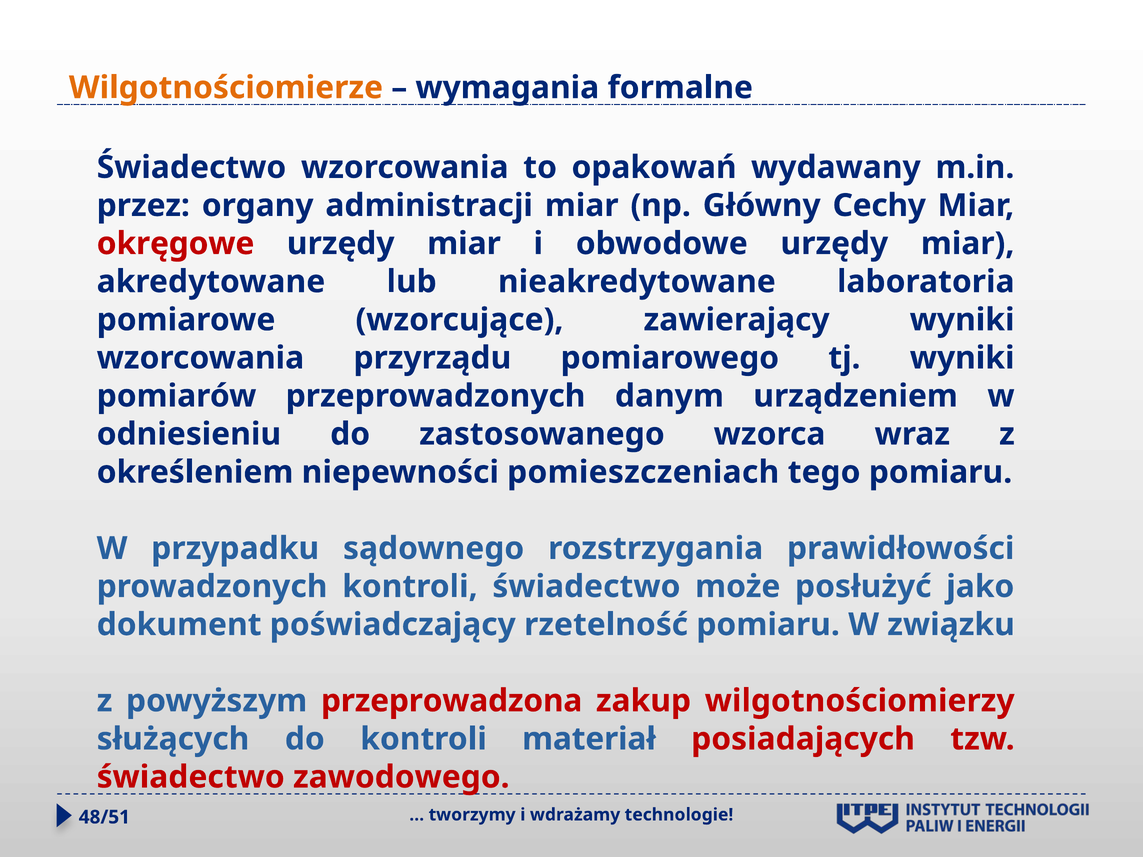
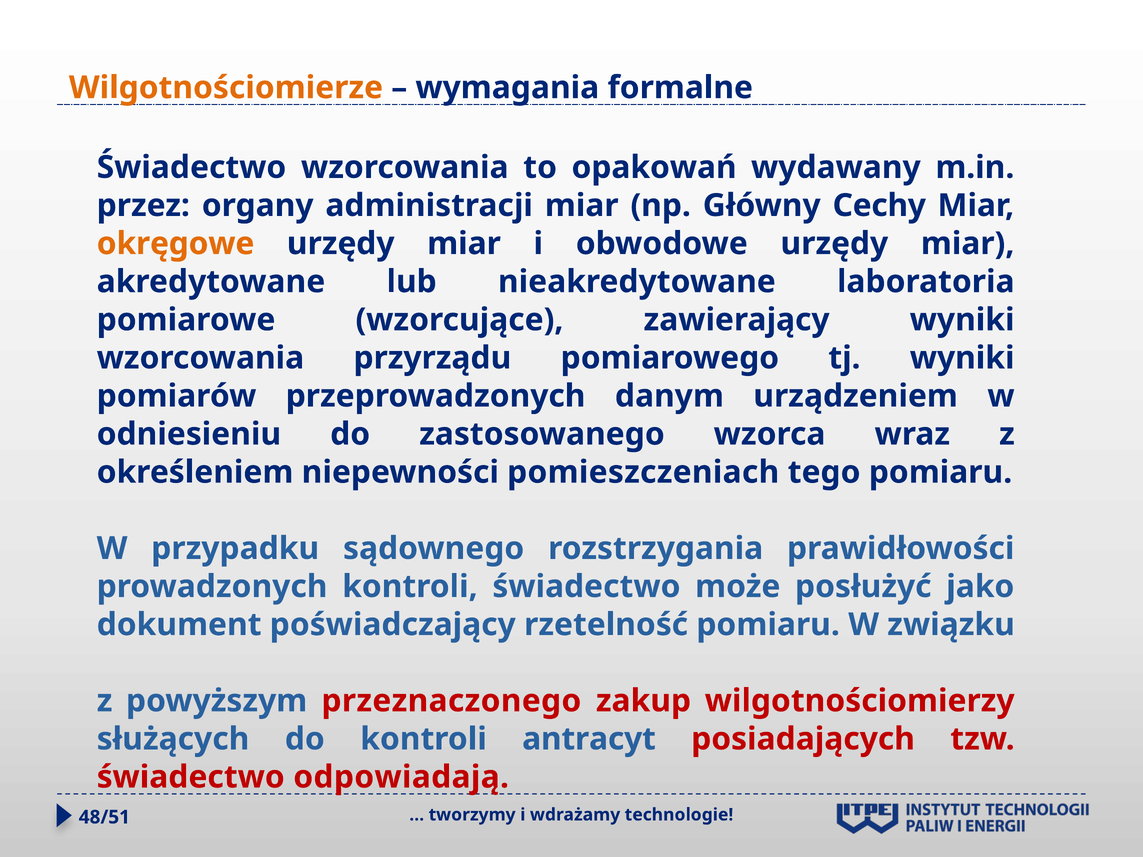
okręgowe colour: red -> orange (176, 244)
przeprowadzona: przeprowadzona -> przeznaczonego (451, 701)
materiał: materiał -> antracyt (589, 739)
zawodowego: zawodowego -> odpowiadają (401, 777)
